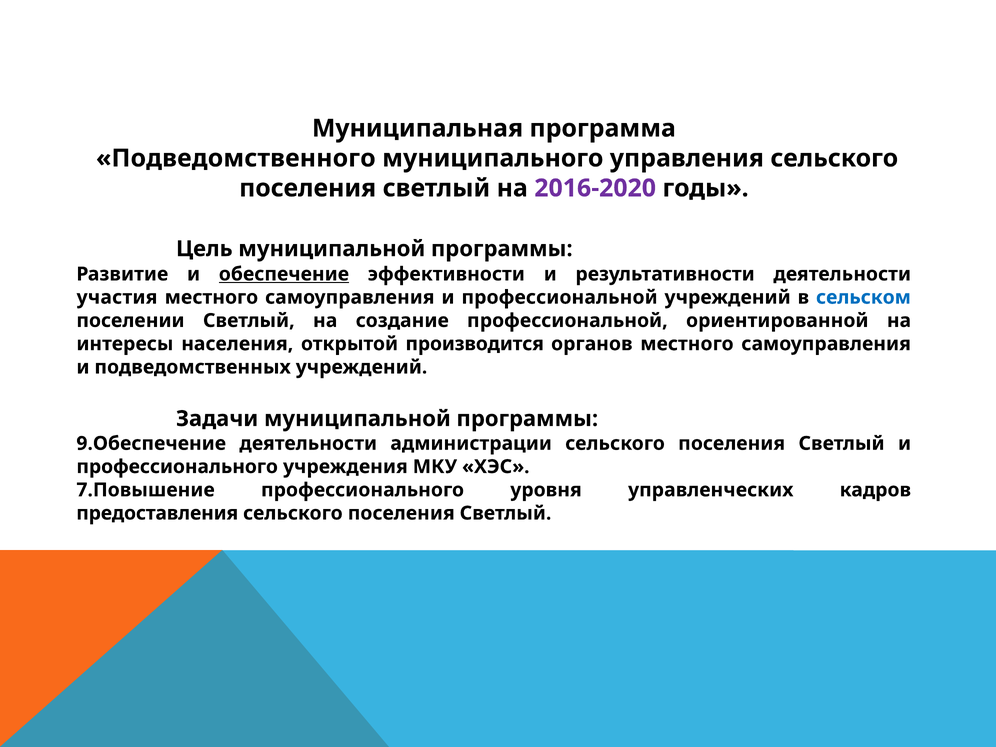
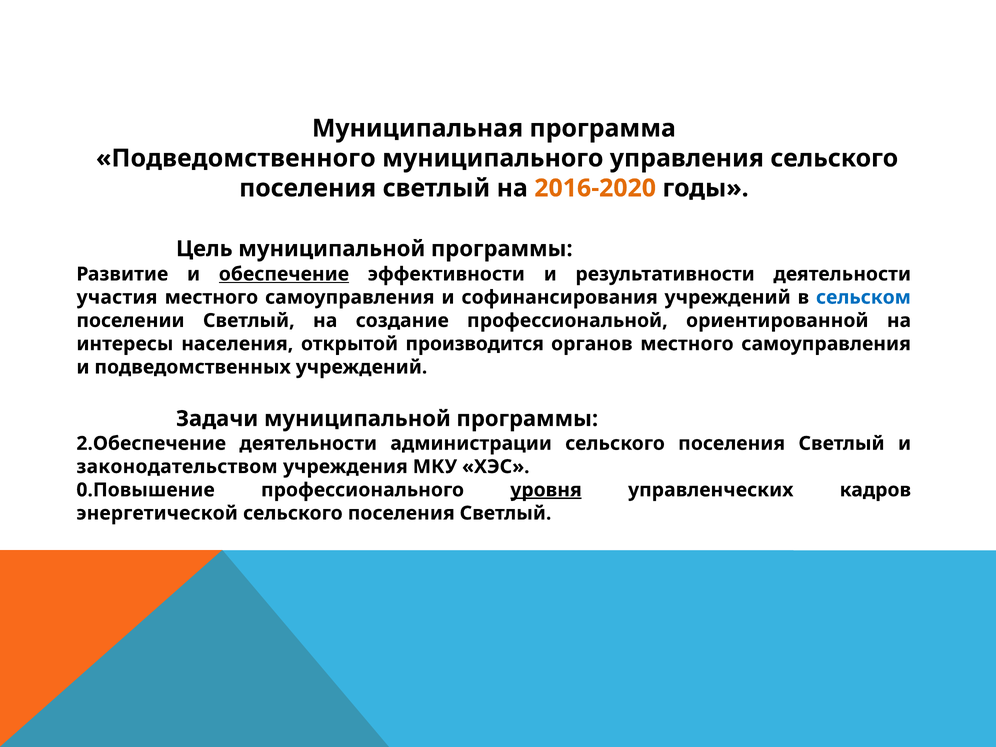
2016-2020 colour: purple -> orange (595, 188)
и профессиональной: профессиональной -> софинансирования (560, 297)
9.Обеспечение: 9.Обеспечение -> 2.Обеспечение (151, 443)
профессионального: профессионального -> законодательством (177, 467)
7.Повышение: 7.Повышение -> 0.Повышение (146, 490)
уровня underline: none -> present (546, 490)
предоставления: предоставления -> энергетической (157, 513)
